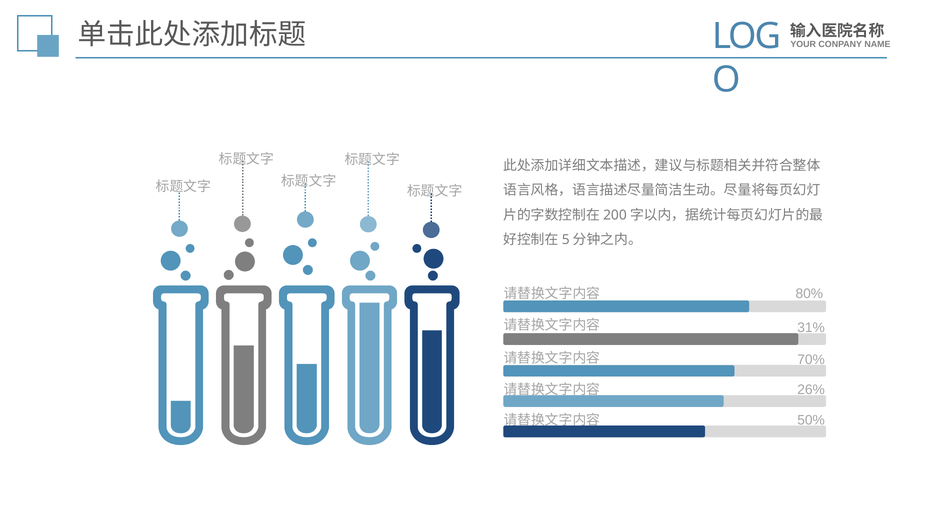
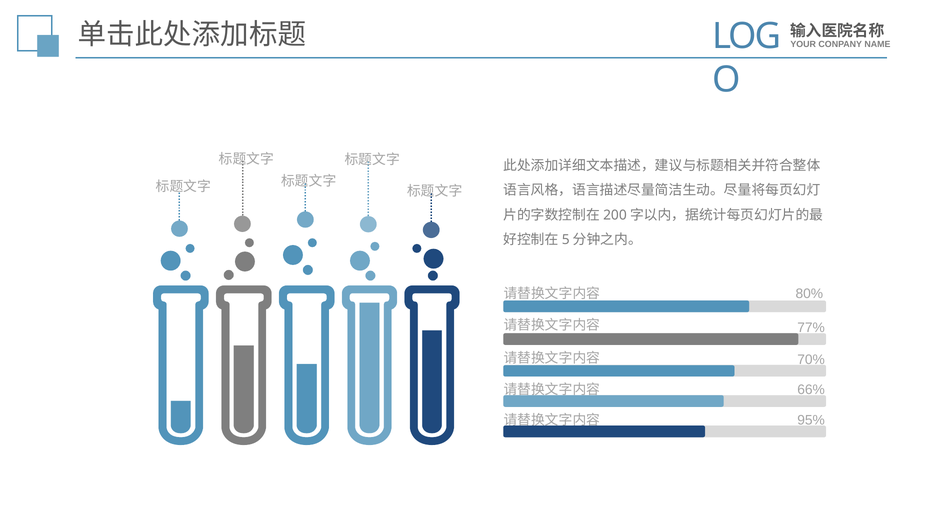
31%: 31% -> 77% (811, 328)
26%: 26% -> 66% (811, 390)
50%: 50% -> 95% (811, 420)
